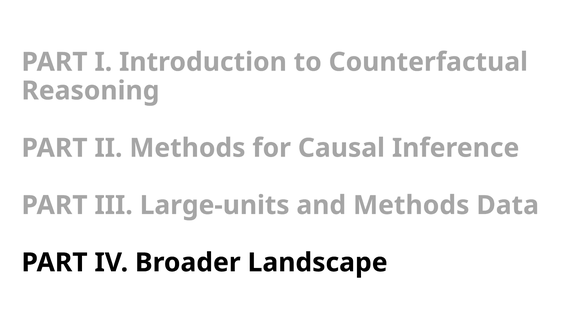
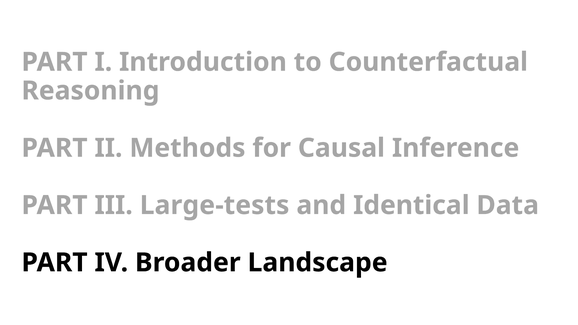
Large-units: Large-units -> Large-tests (215, 205)
and Methods: Methods -> Identical (411, 205)
